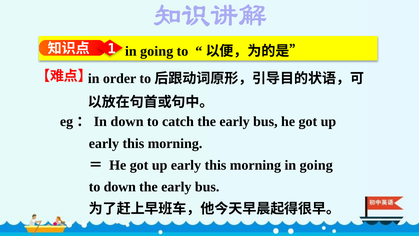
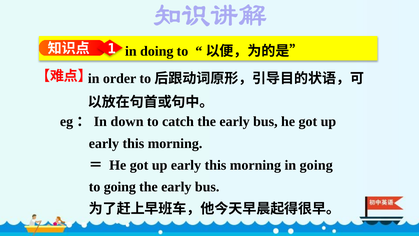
going: going -> doing (157, 51)
to down: down -> going (120, 187)
